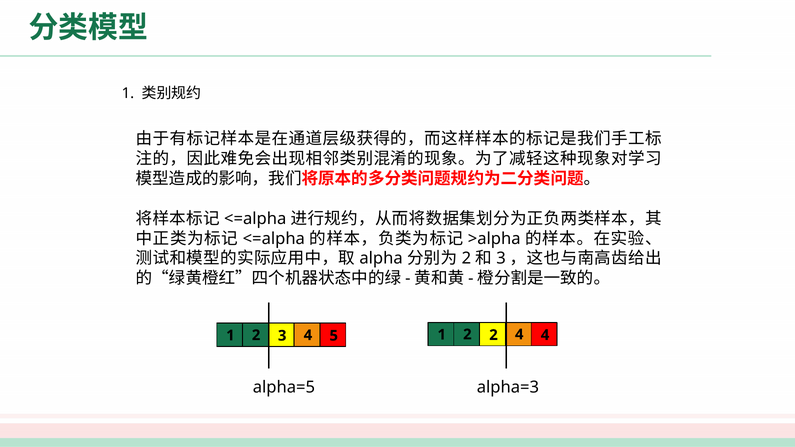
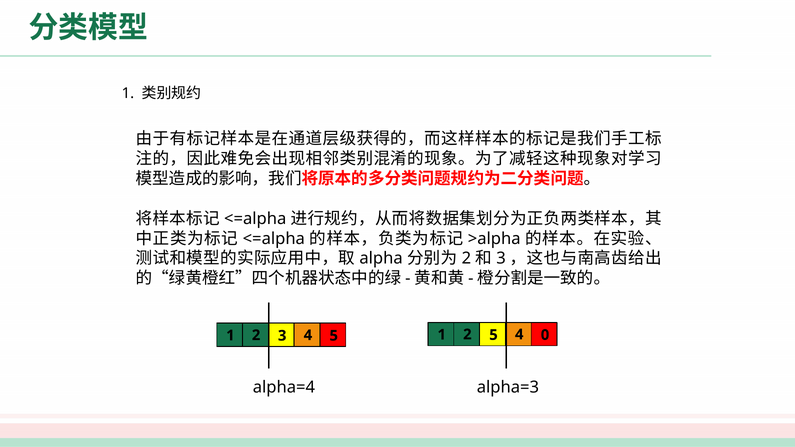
2 2: 2 -> 5 (493, 335)
4 4: 4 -> 0 (545, 335)
alpha=5: alpha=5 -> alpha=4 (284, 388)
